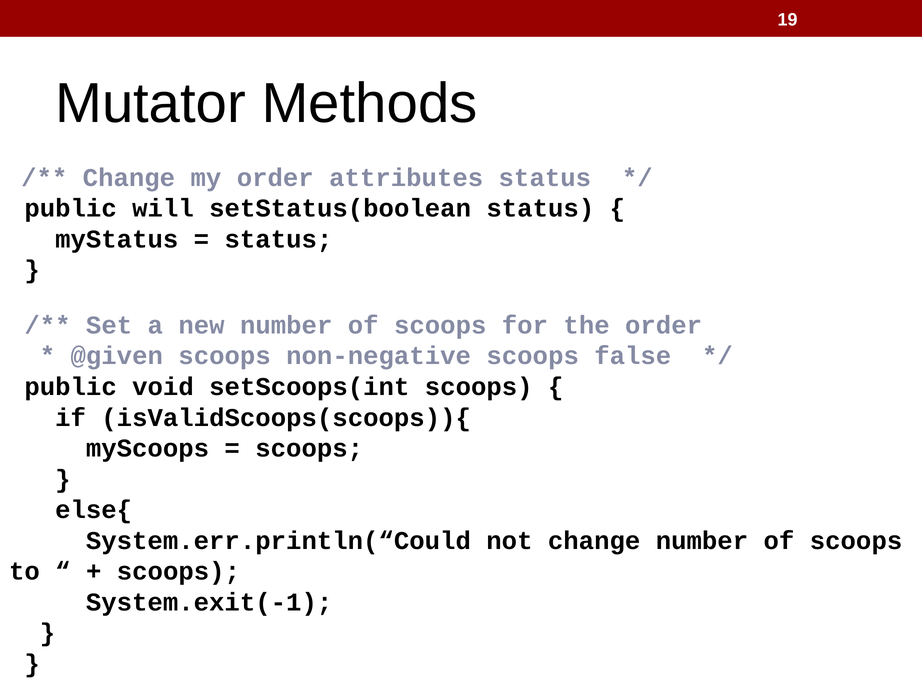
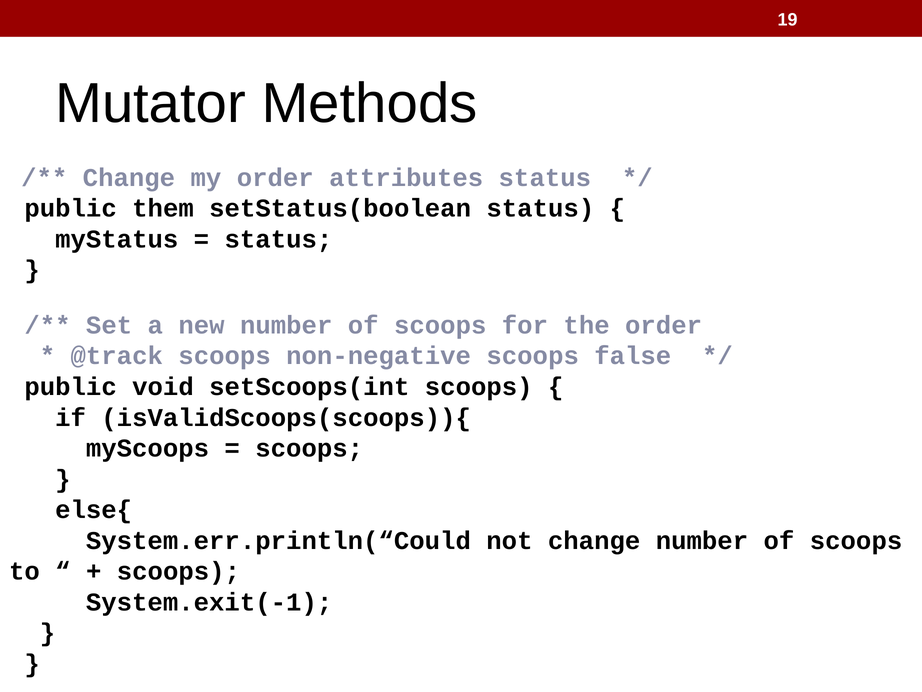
will: will -> them (163, 208)
@given: @given -> @track (117, 356)
